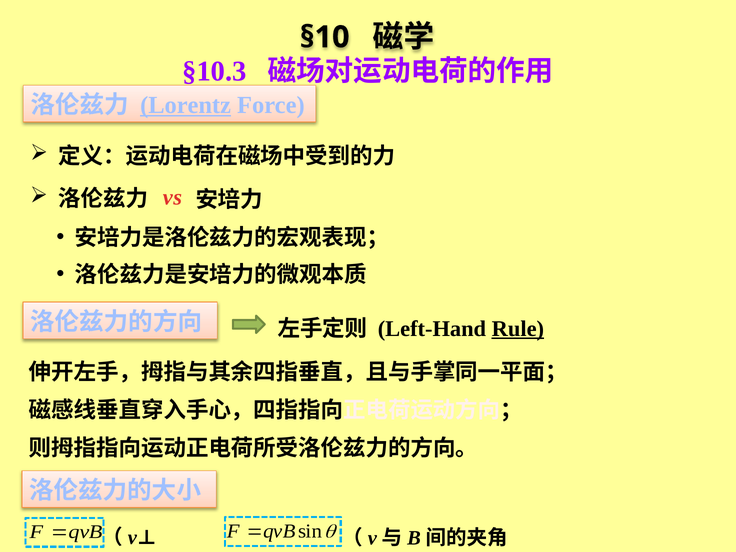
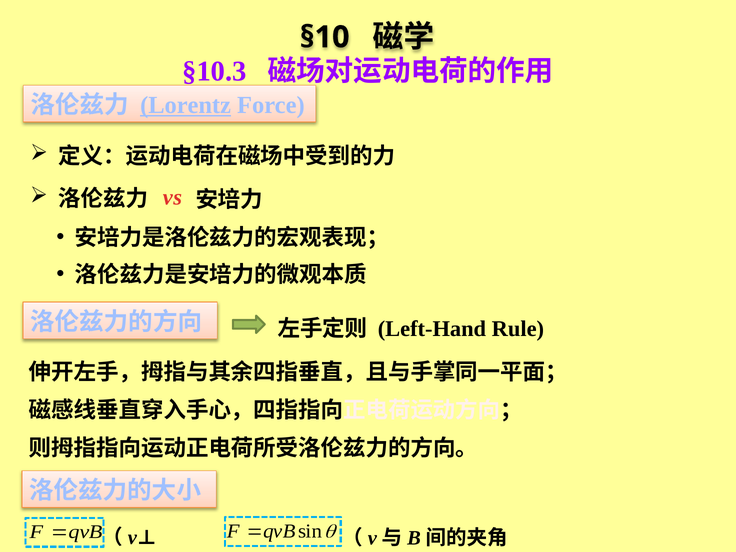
Rule underline: present -> none (518, 329)
